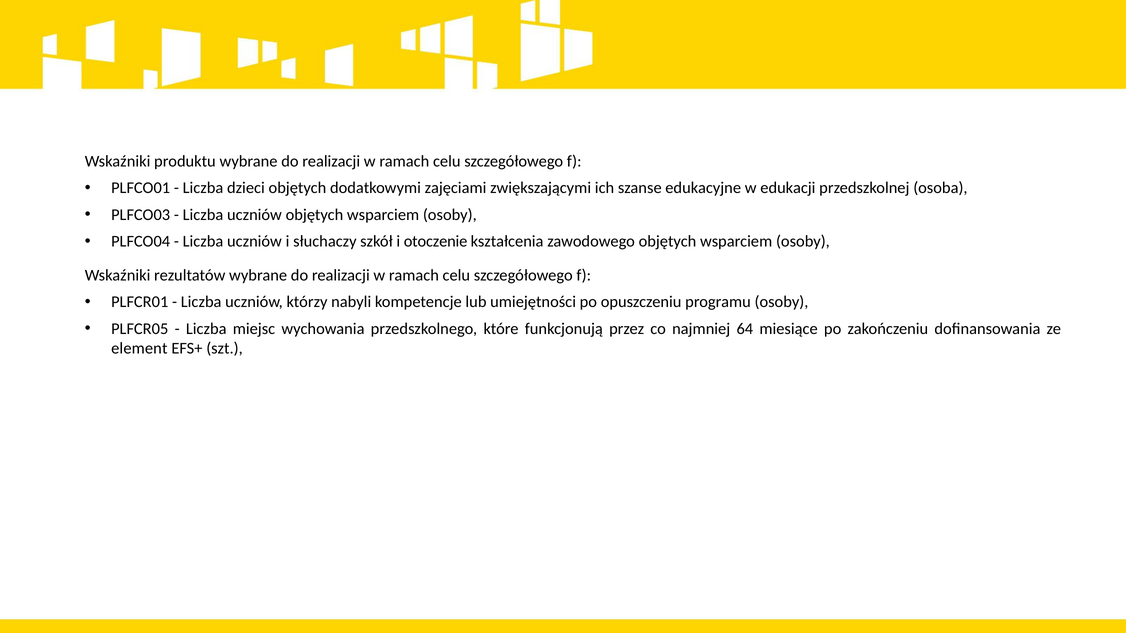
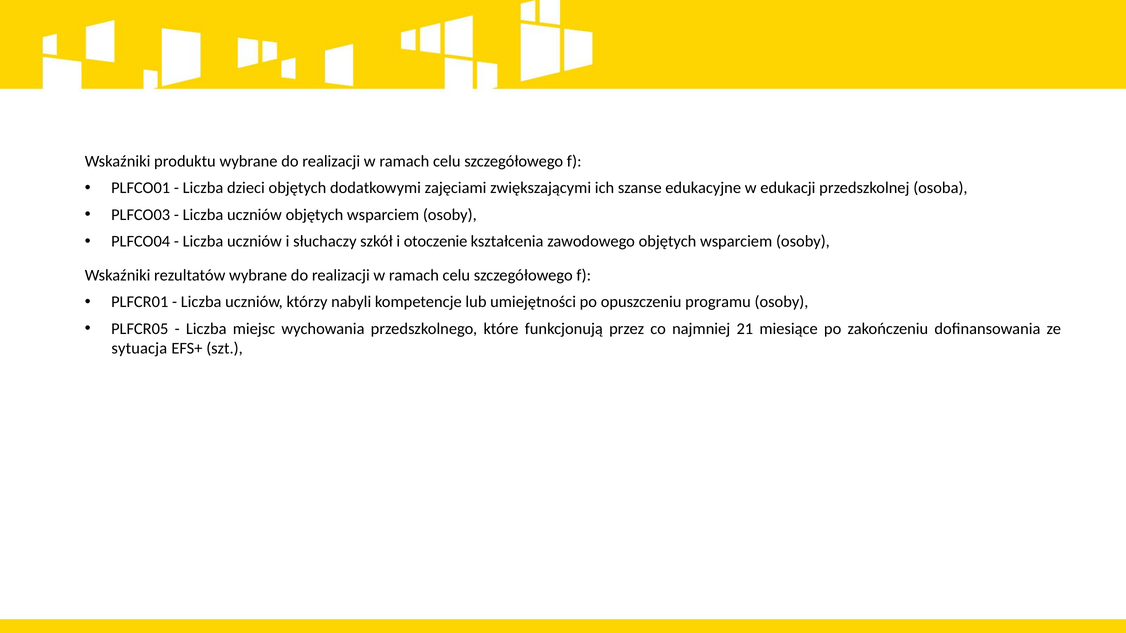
64: 64 -> 21 (745, 329)
element: element -> sytuacja (139, 349)
